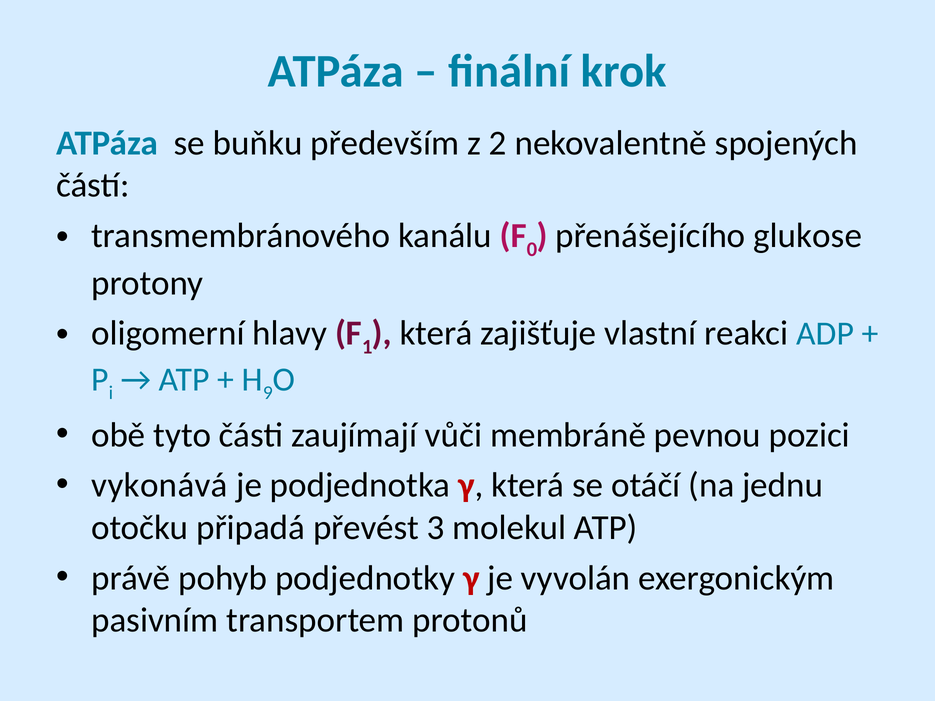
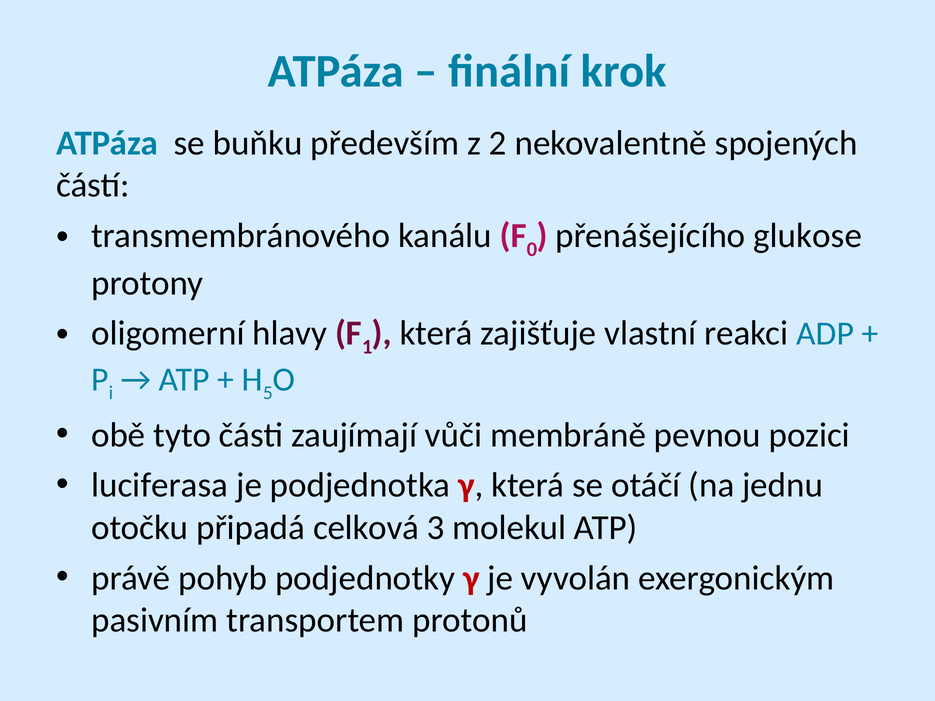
9: 9 -> 5 (268, 393)
vykonává: vykonává -> luciferasa (160, 486)
převést: převést -> celková (366, 528)
